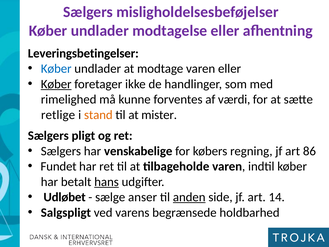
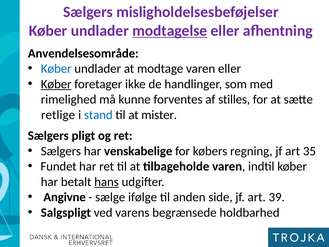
modtagelse underline: none -> present (170, 31)
Leveringsbetingelser: Leveringsbetingelser -> Anvendelsesområde (83, 53)
værdi: værdi -> stilles (234, 99)
stand colour: orange -> blue (98, 115)
86: 86 -> 35 (309, 151)
Udløbet: Udløbet -> Angivne (65, 197)
anser: anser -> ifølge (143, 197)
anden underline: present -> none (189, 197)
14: 14 -> 39 (277, 197)
